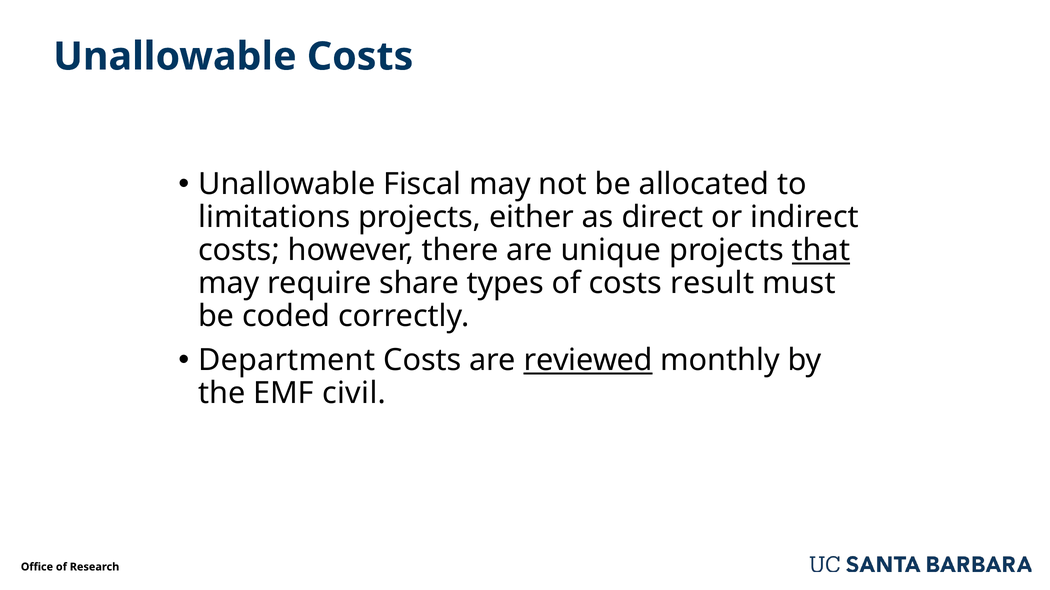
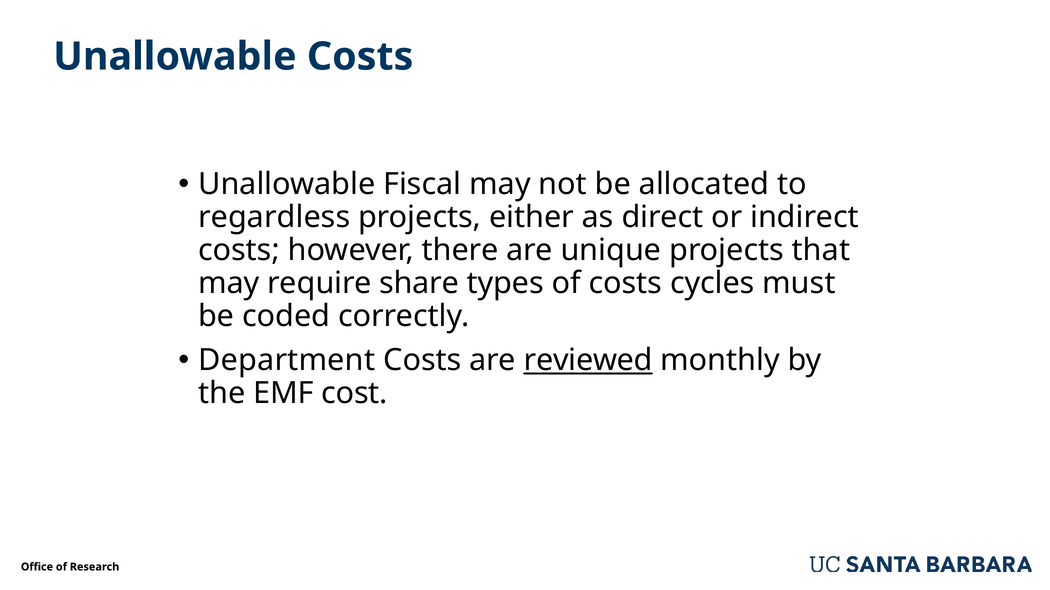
limitations: limitations -> regardless (274, 217)
that underline: present -> none (821, 251)
result: result -> cycles (712, 284)
civil: civil -> cost (354, 394)
